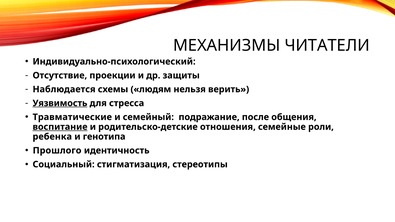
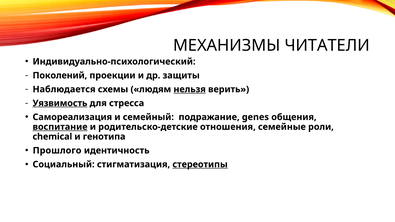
Отсутствие: Отсутствие -> Поколений (60, 75)
нельзя underline: none -> present (190, 89)
Травматические: Травматические -> Самореализация (72, 117)
после: после -> genes (255, 117)
ребенка: ребенка -> chemical (52, 137)
стереотипы underline: none -> present (200, 164)
